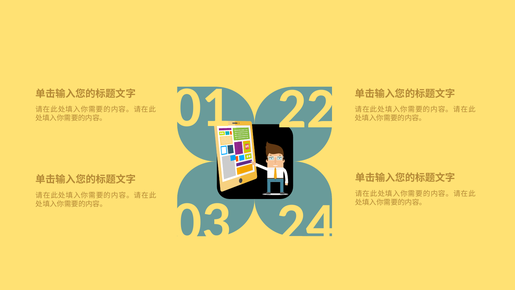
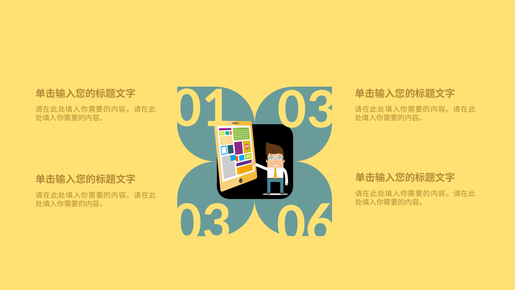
01 22: 22 -> 03 (306, 109)
24: 24 -> 06 (306, 223)
